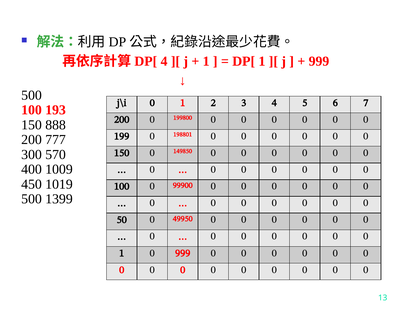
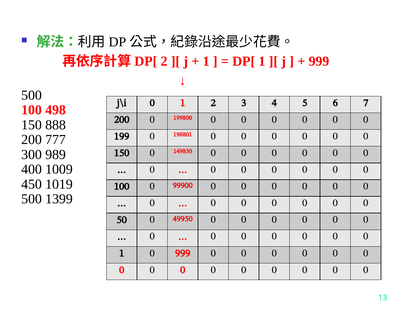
4: 4 -> 2 (164, 61)
193: 193 -> 498 (56, 110)
570: 570 -> 989 (56, 154)
